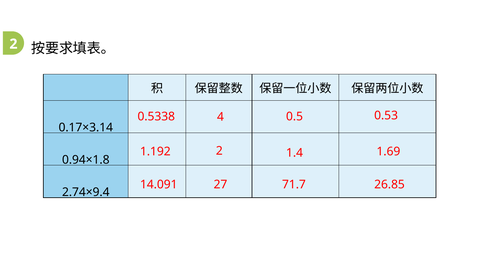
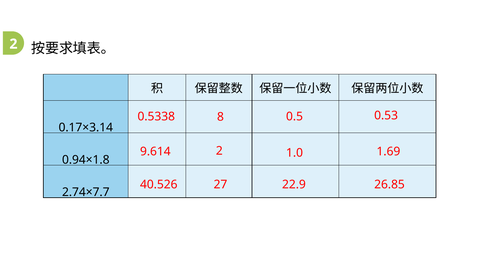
4: 4 -> 8 (221, 117)
1.192: 1.192 -> 9.614 (155, 152)
1.4: 1.4 -> 1.0 (295, 153)
14.091: 14.091 -> 40.526 (159, 184)
71.7: 71.7 -> 22.9 (294, 184)
2.74×9.4: 2.74×9.4 -> 2.74×7.7 (86, 192)
